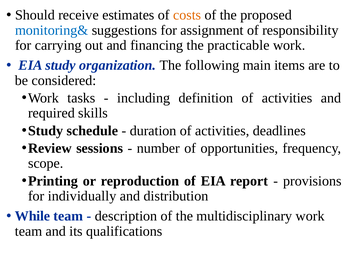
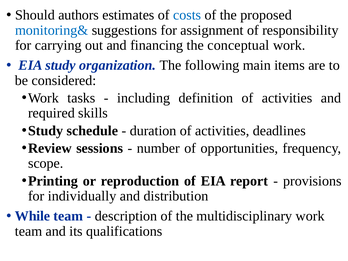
receive: receive -> authors (79, 15)
costs colour: orange -> blue (187, 15)
practicable: practicable -> conceptual (238, 45)
